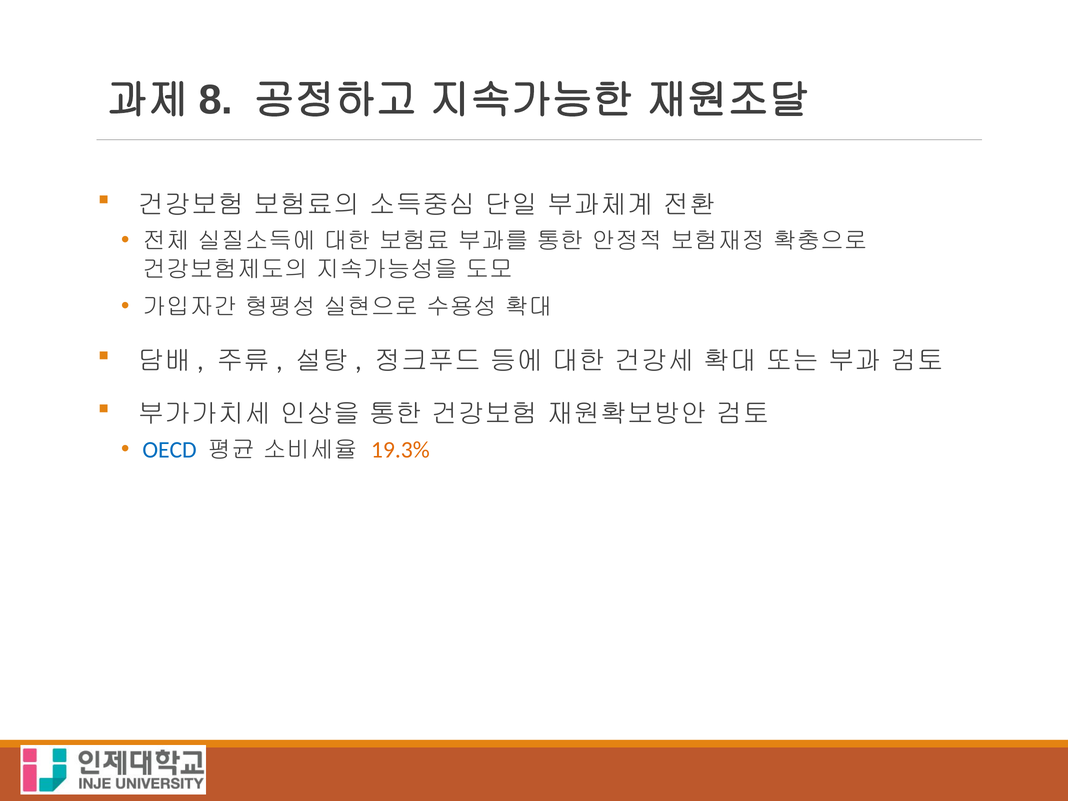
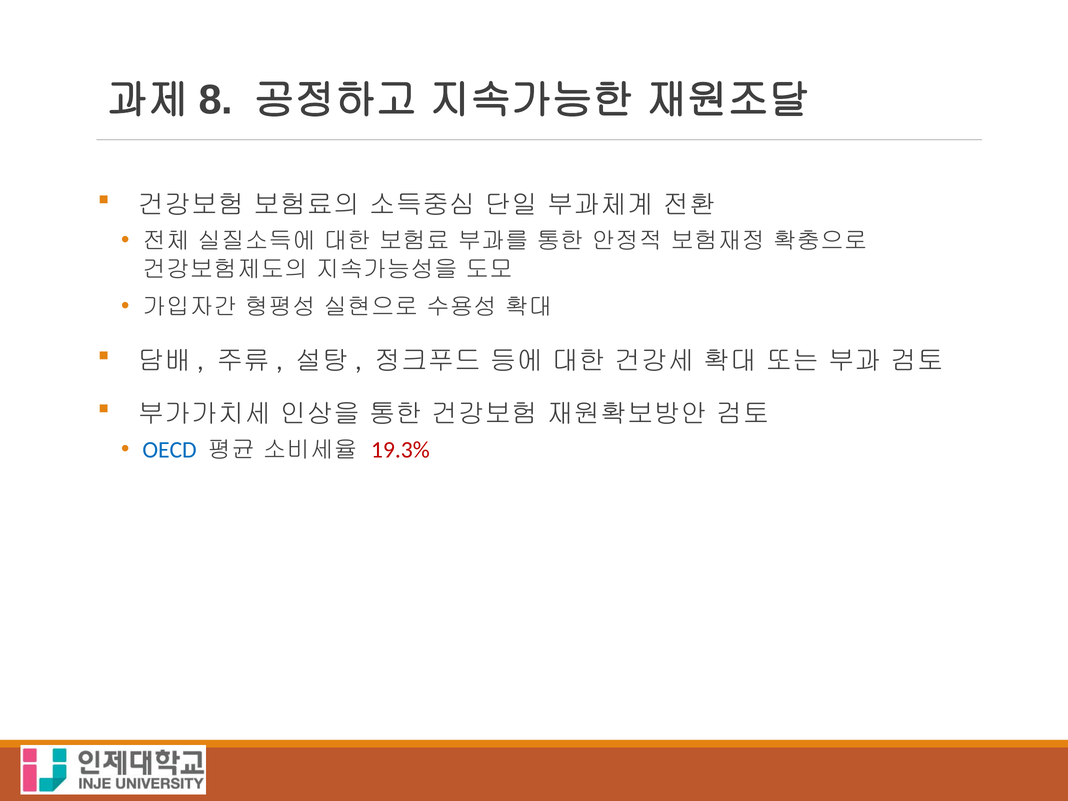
19.3% colour: orange -> red (400, 450)
